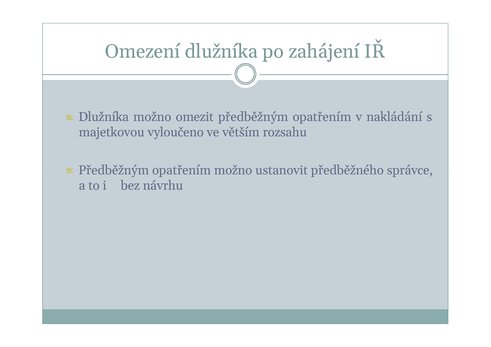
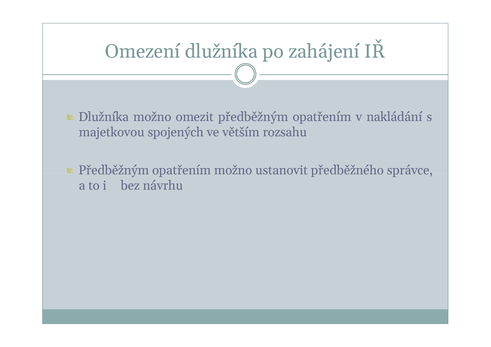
vyloučeno: vyloučeno -> spojených (176, 132)
